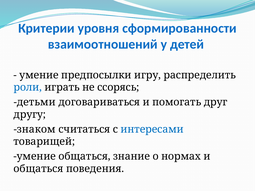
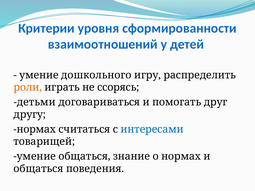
предпосылки: предпосылки -> дошкольного (96, 75)
роли colour: blue -> orange (28, 87)
знаком: знаком -> нормах (35, 129)
